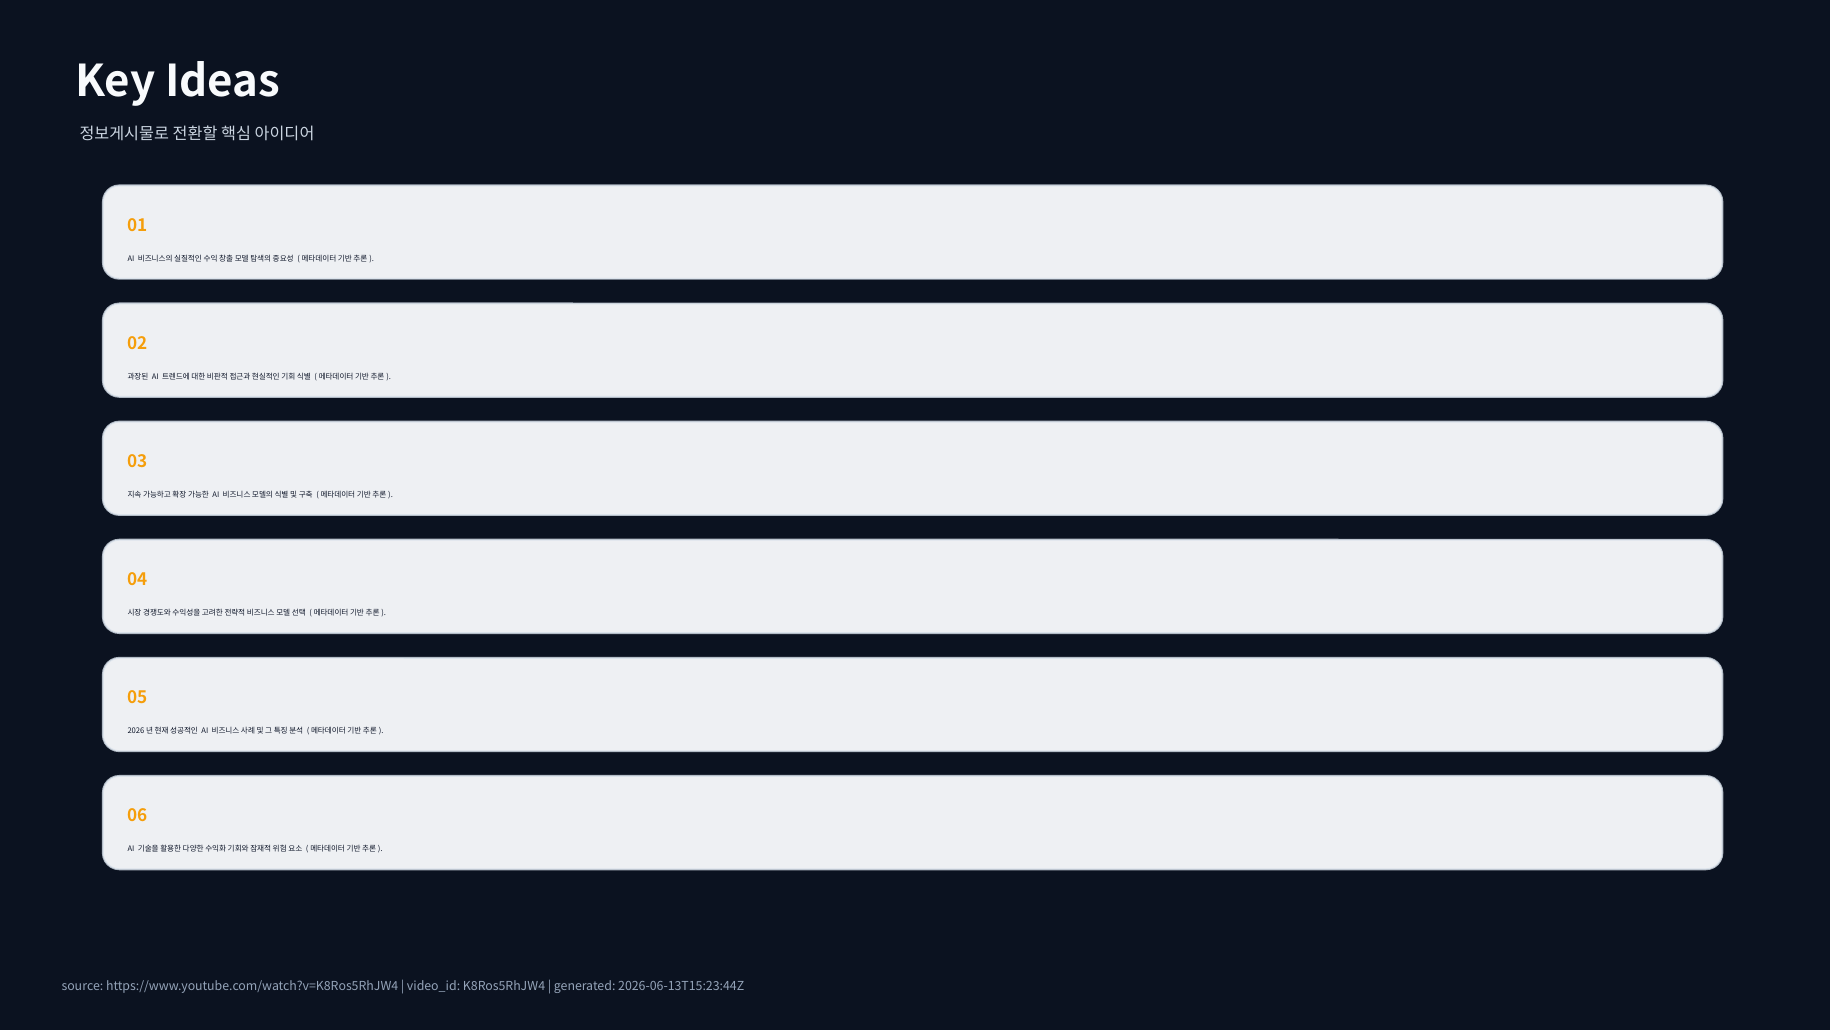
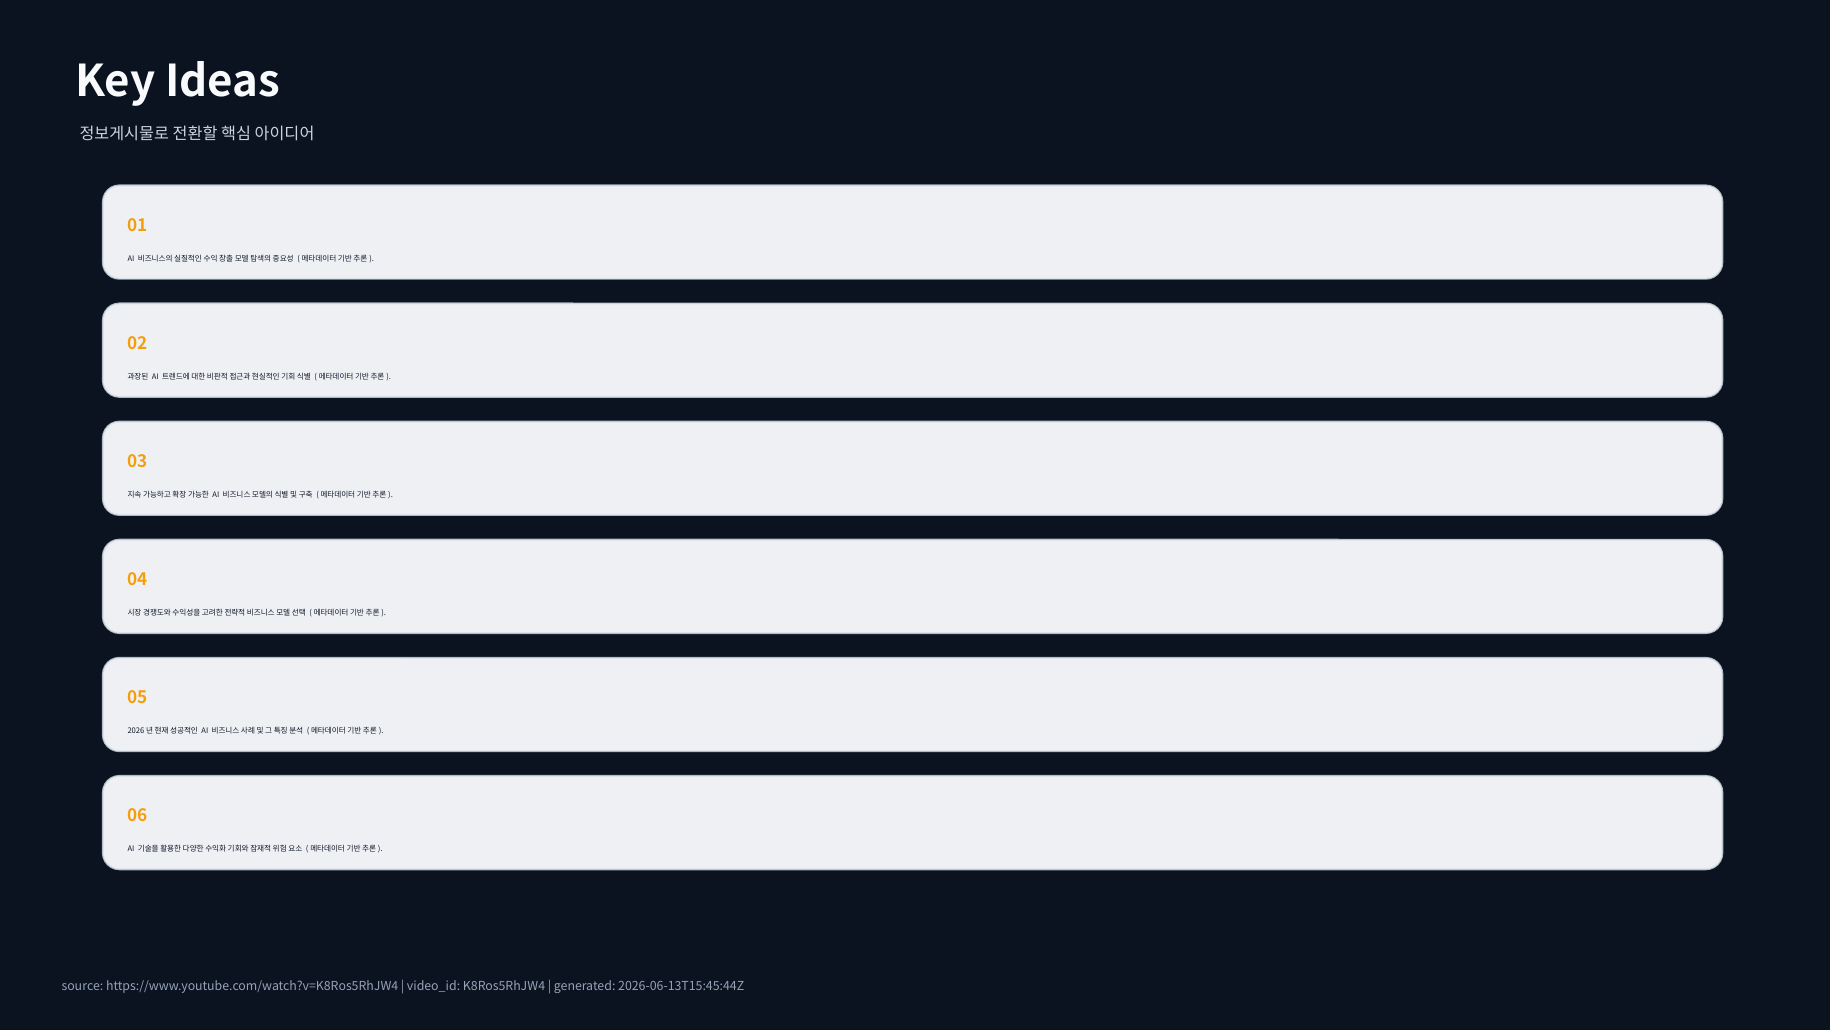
2026-06-13T15:23:44Z: 2026-06-13T15:23:44Z -> 2026-06-13T15:45:44Z (681, 986)
